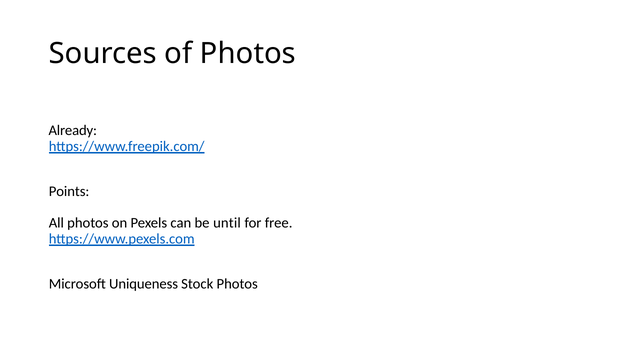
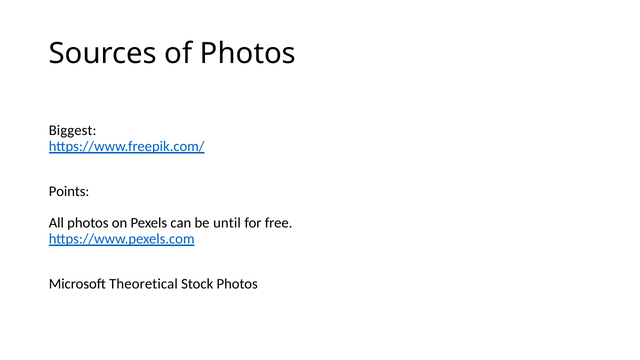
Already: Already -> Biggest (73, 130)
Uniqueness: Uniqueness -> Theoretical (143, 284)
